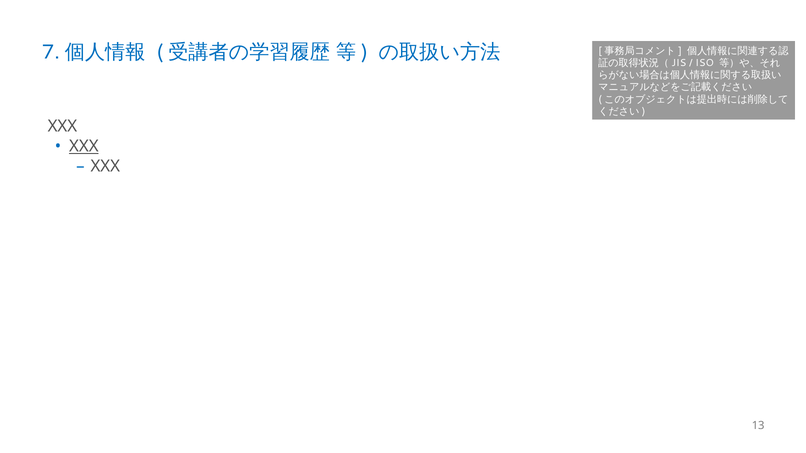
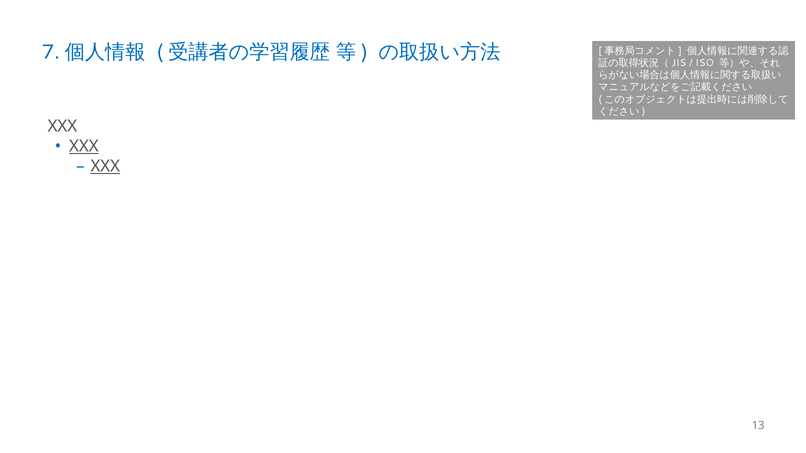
XXX underline: none -> present (105, 167)
